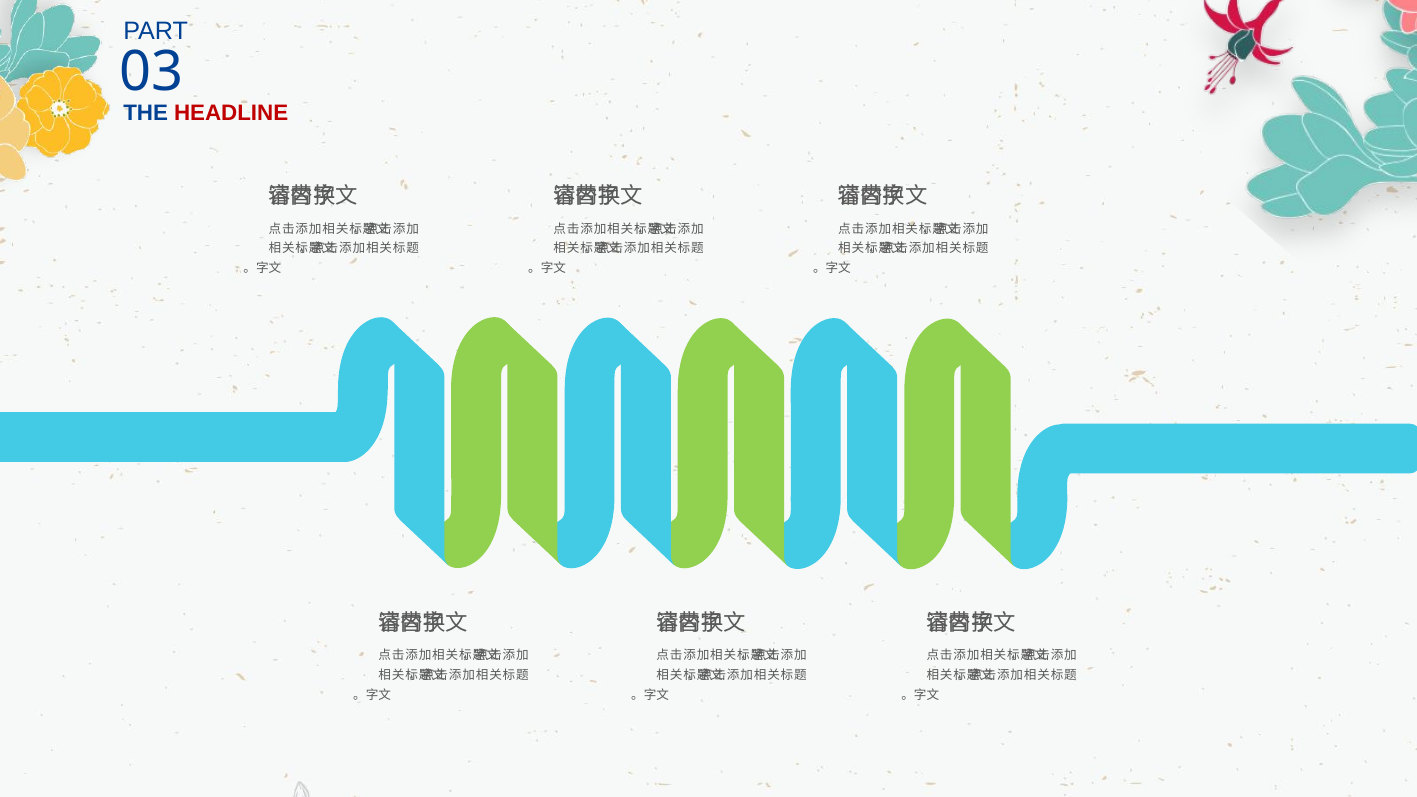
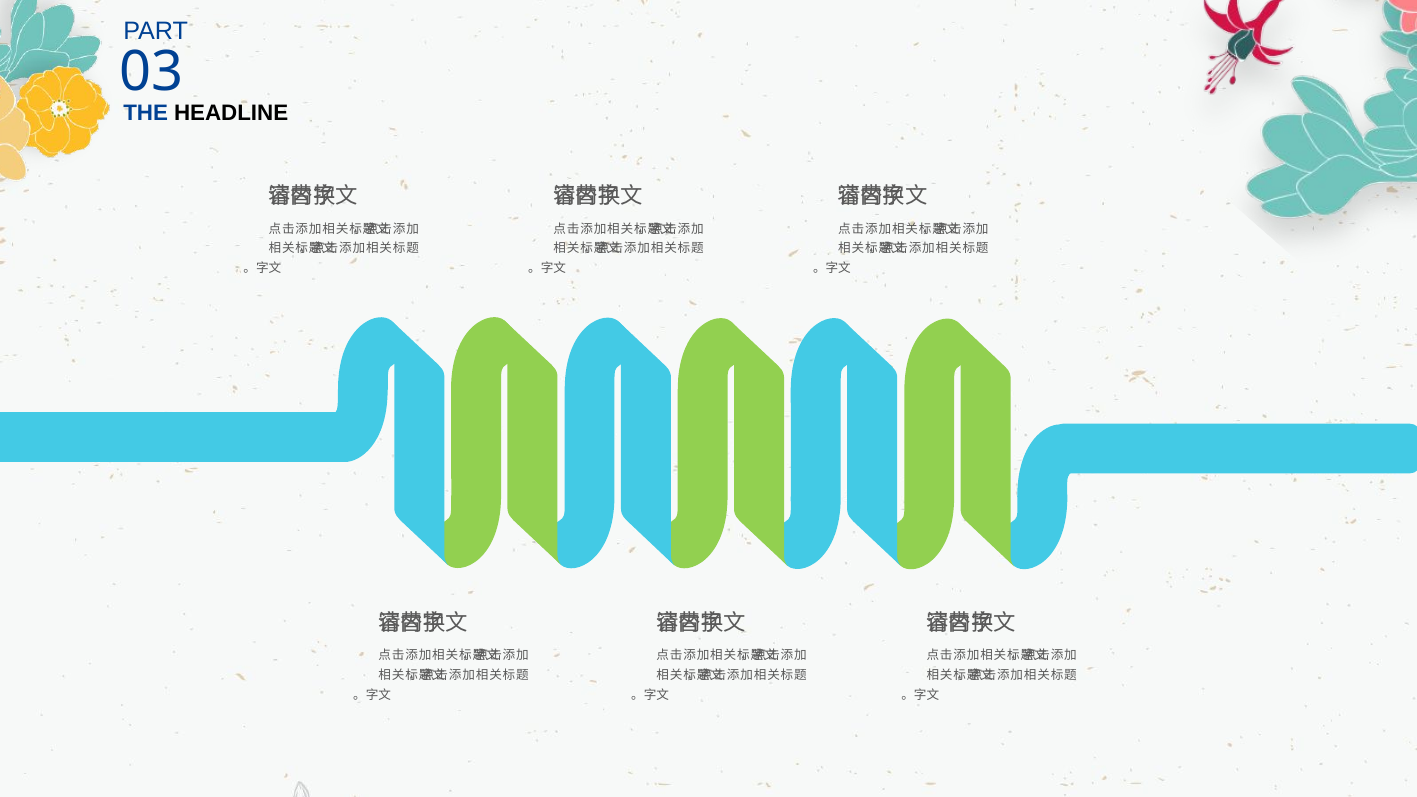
HEADLINE colour: red -> black (231, 113)
